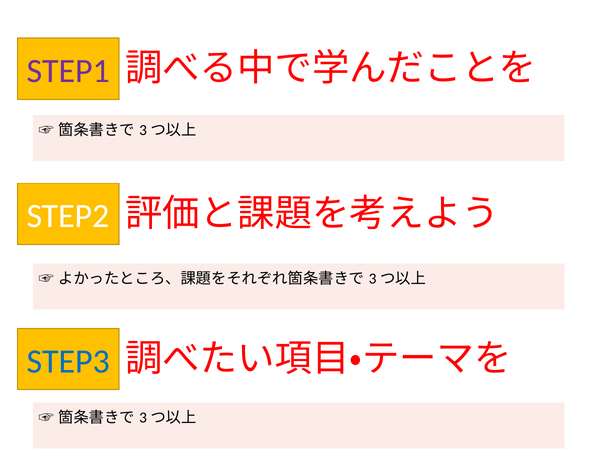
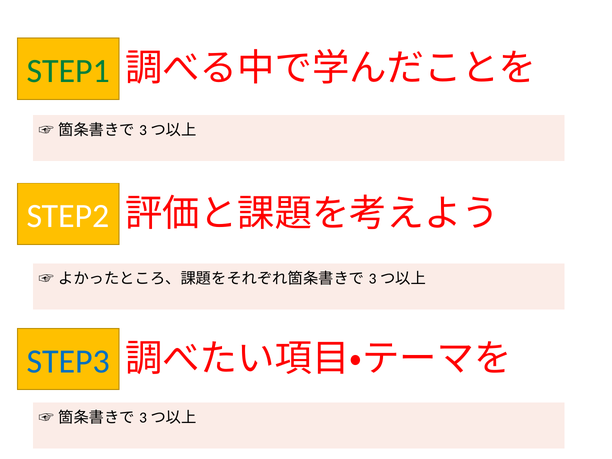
STEP1 colour: purple -> green (68, 71)
